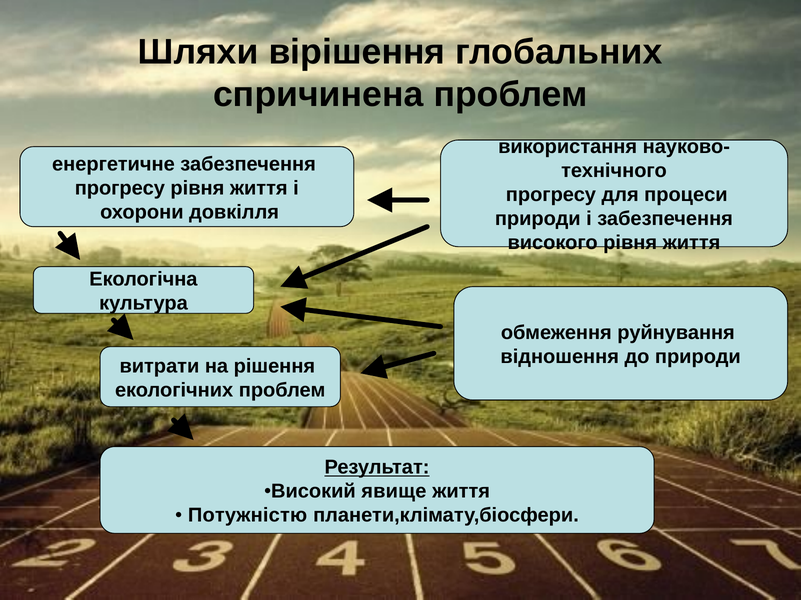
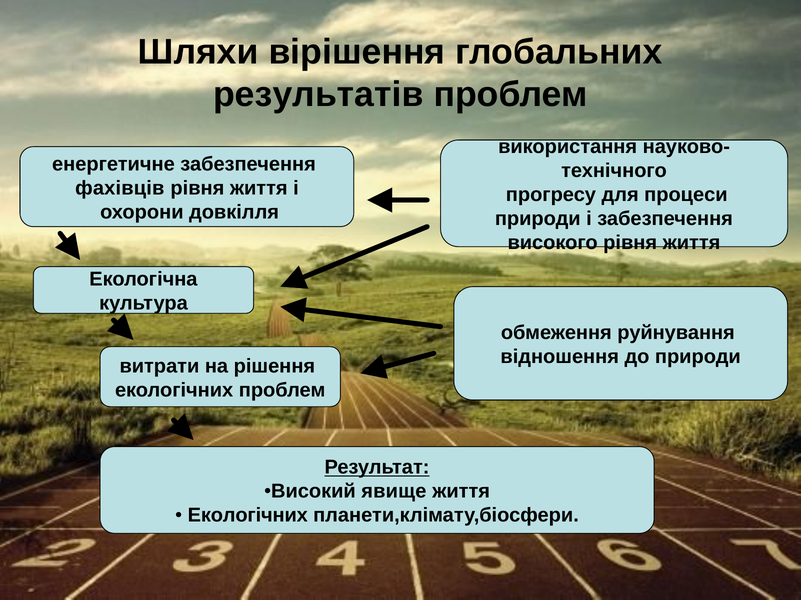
спричинена: спричинена -> результатів (318, 95)
прогресу: прогресу -> фахівців (120, 188)
Потужністю: Потужністю -> Екологічних (248, 516)
